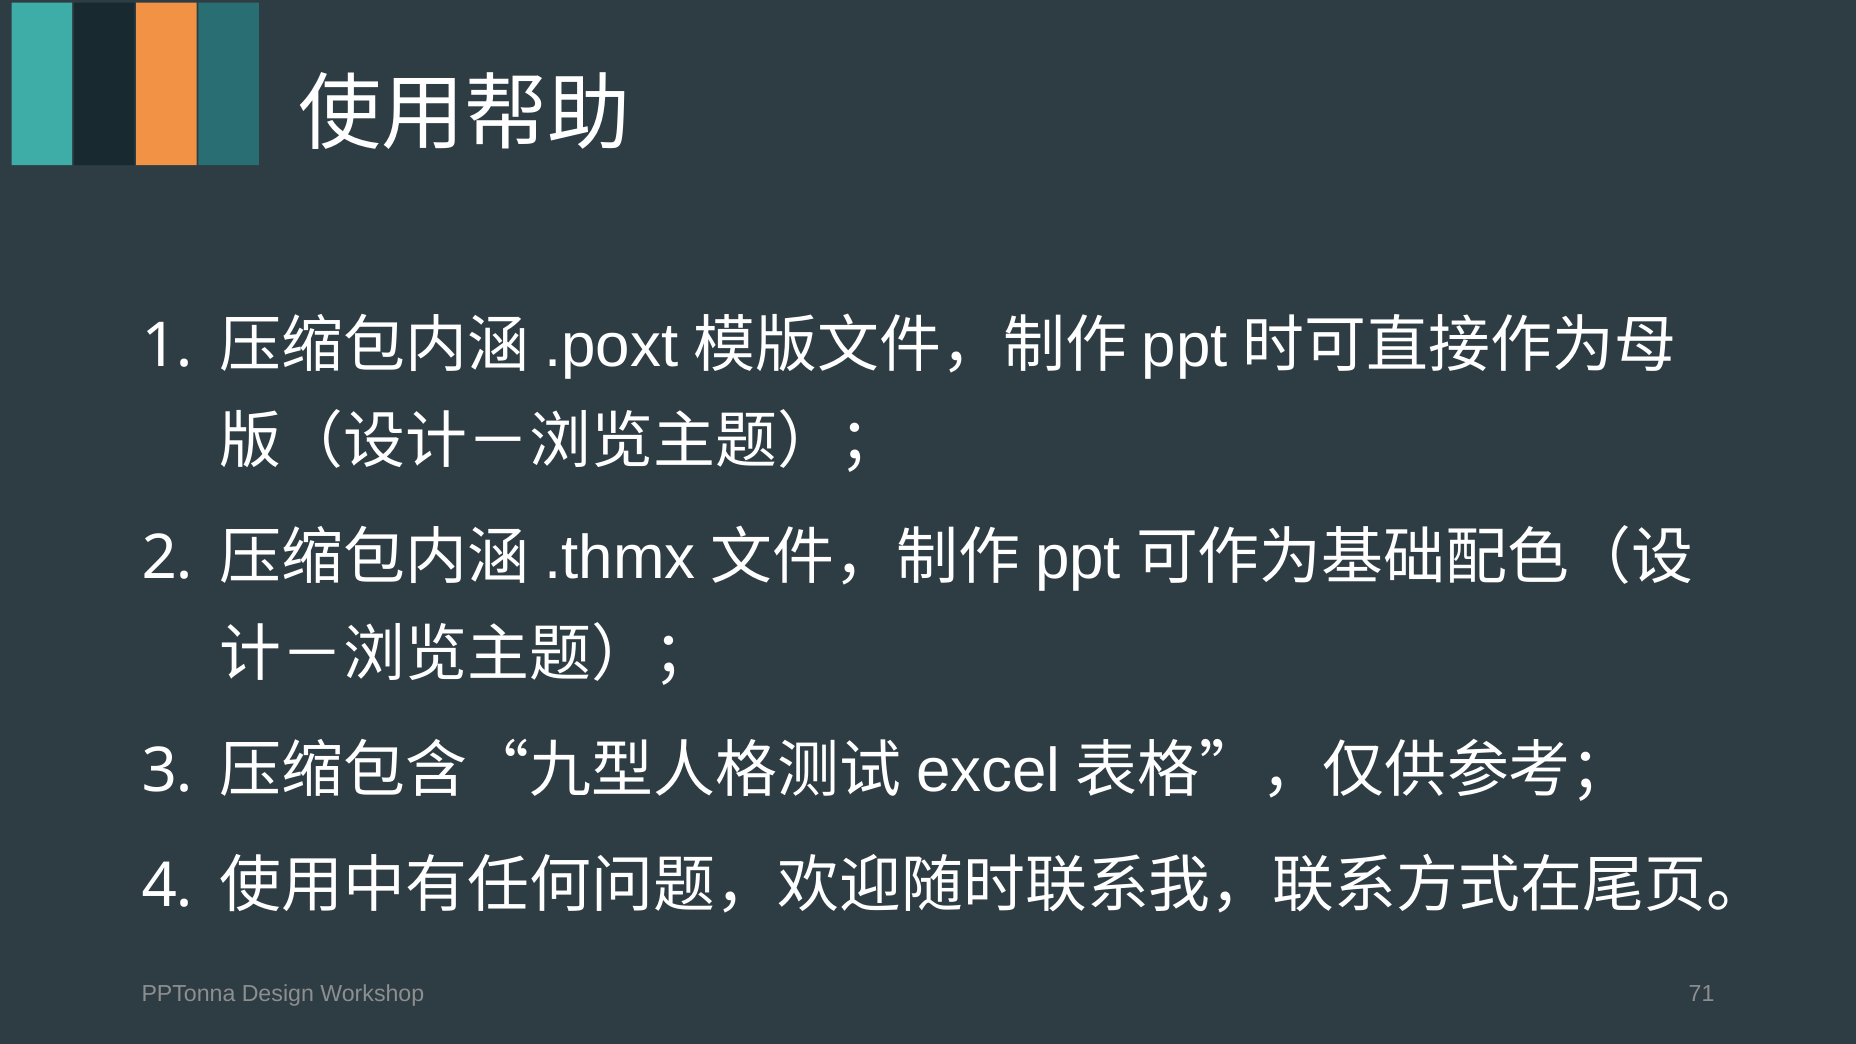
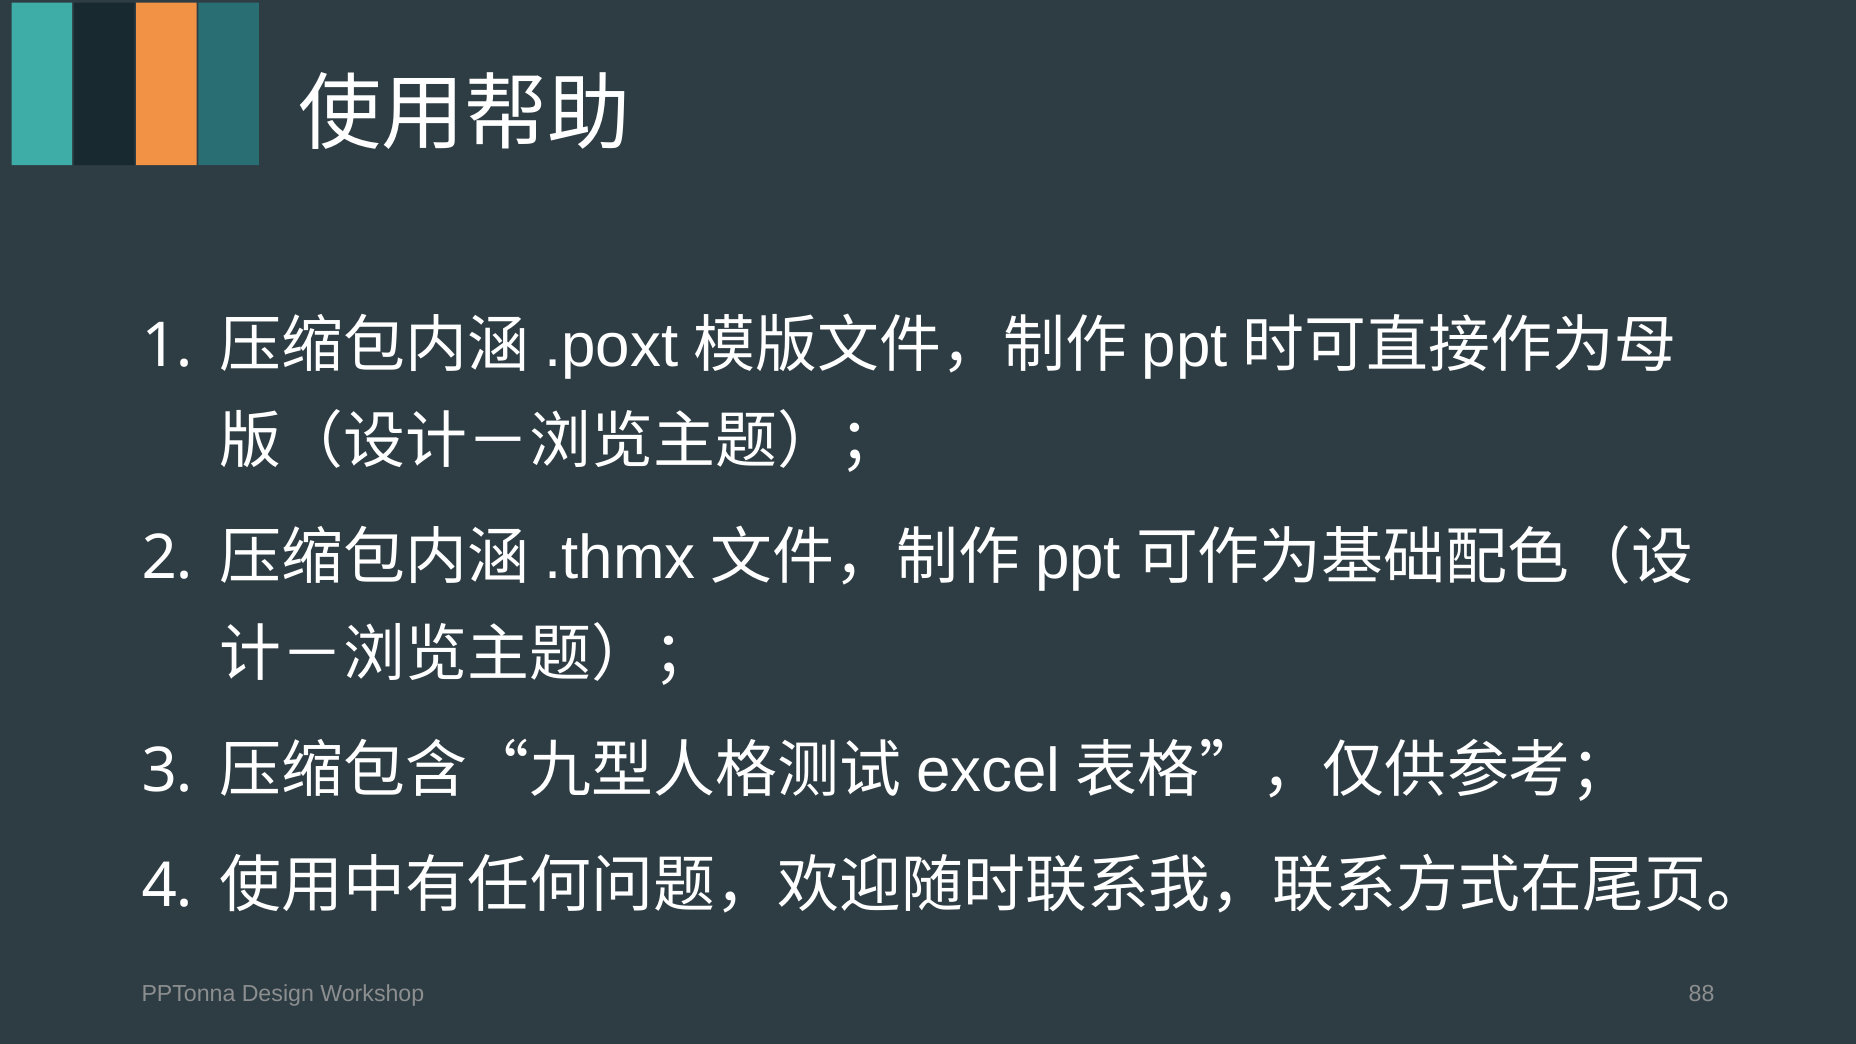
71: 71 -> 88 (1702, 994)
